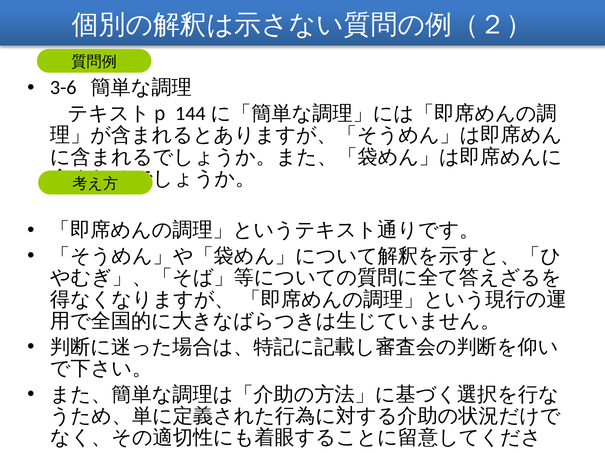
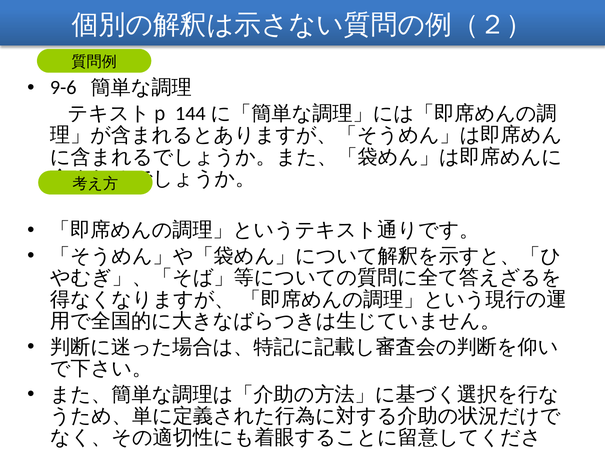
3-6: 3-6 -> 9-6 (63, 88)
